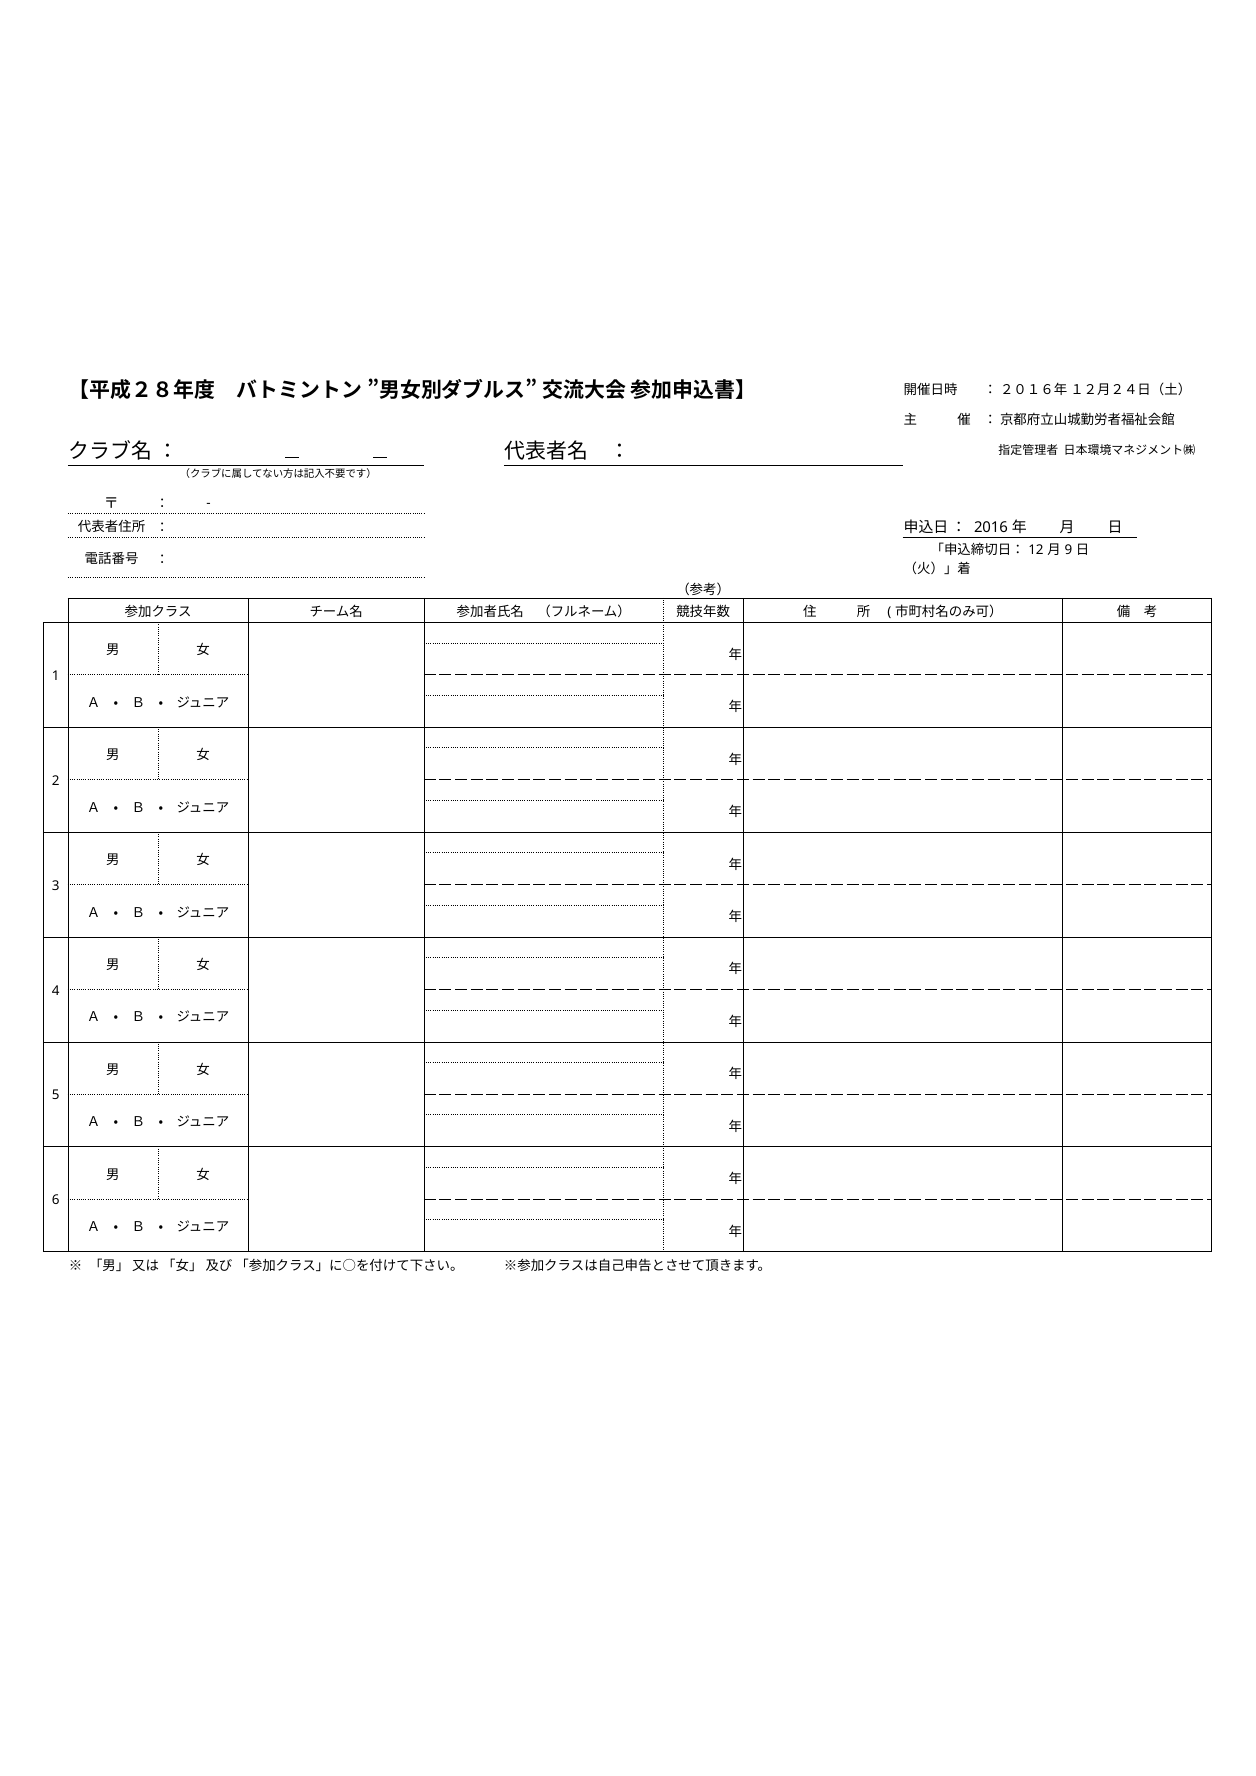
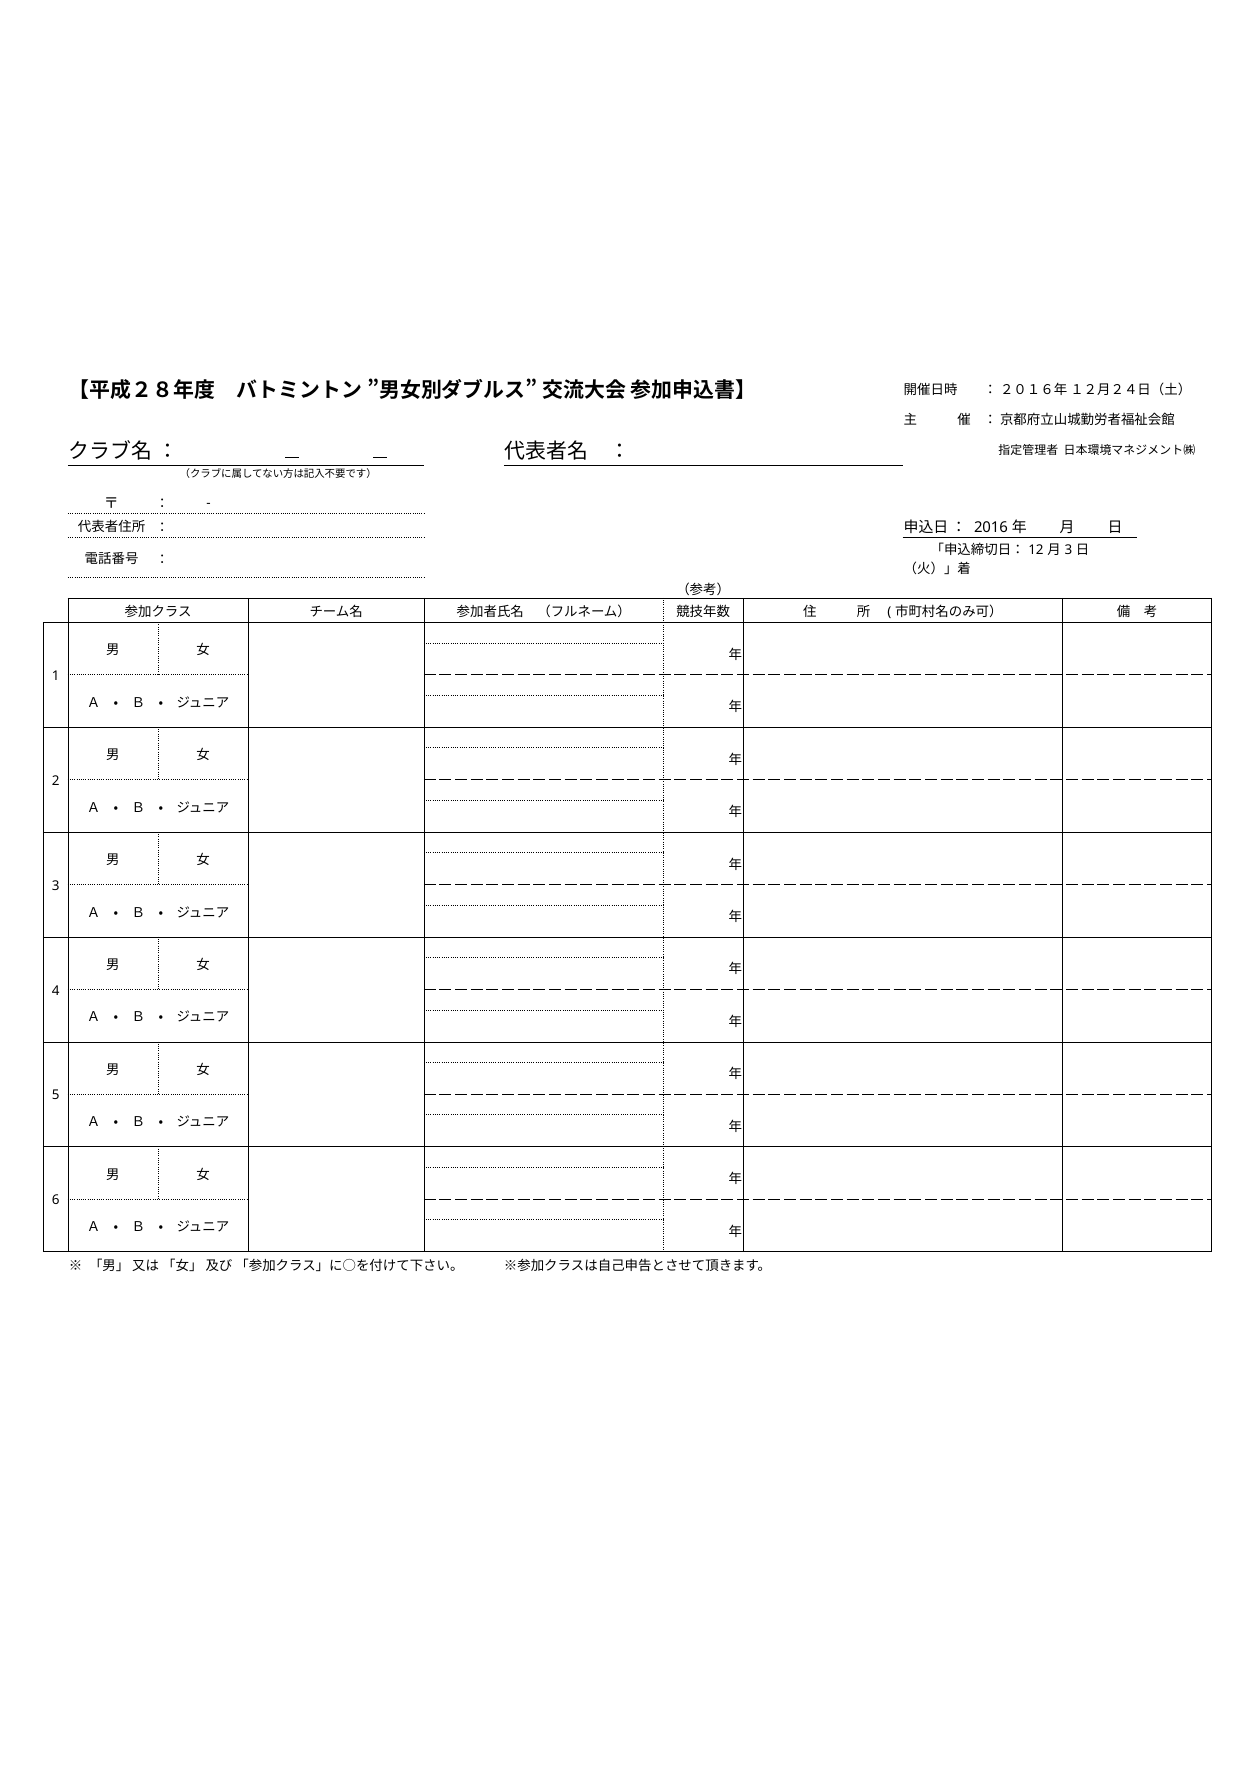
9: 9 -> 3 (1068, 550)
